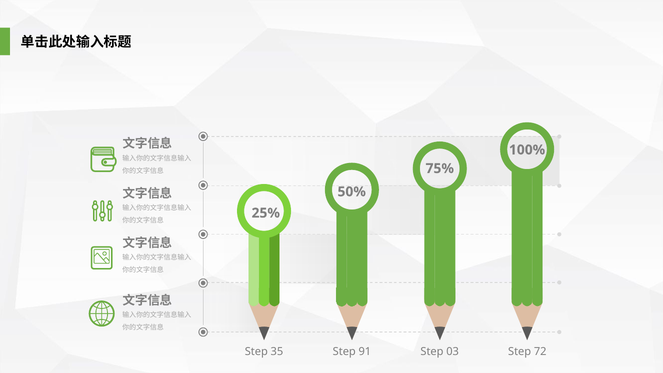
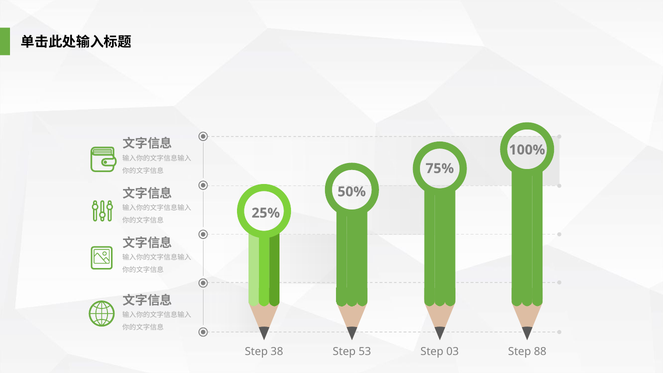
35: 35 -> 38 (277, 351)
91: 91 -> 53 (365, 351)
72: 72 -> 88 (540, 351)
